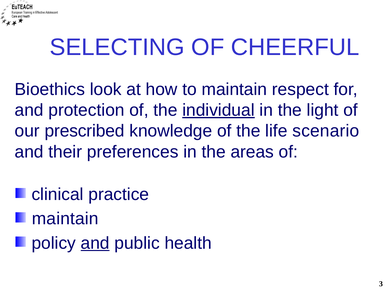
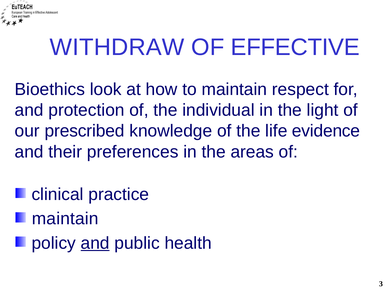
SELECTING: SELECTING -> WITHDRAW (117, 47)
CHEERFUL: CHEERFUL -> EFFECTIVE (295, 47)
individual underline: present -> none (218, 110)
scenario: scenario -> evidence (326, 131)
